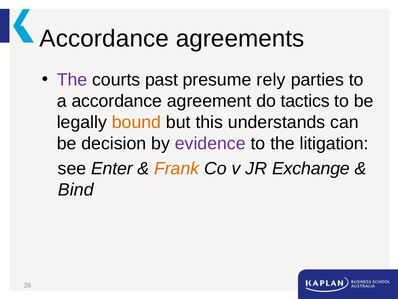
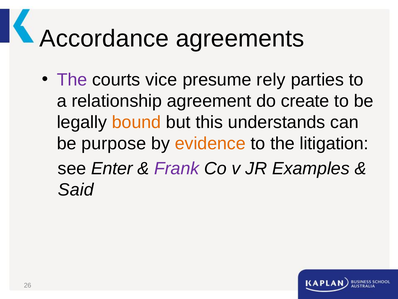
past: past -> vice (161, 80)
a accordance: accordance -> relationship (117, 101)
tactics: tactics -> create (305, 101)
decision: decision -> purpose (114, 143)
evidence colour: purple -> orange (210, 143)
Frank colour: orange -> purple (177, 168)
Exchange: Exchange -> Examples (311, 168)
Bind: Bind -> Said (76, 189)
